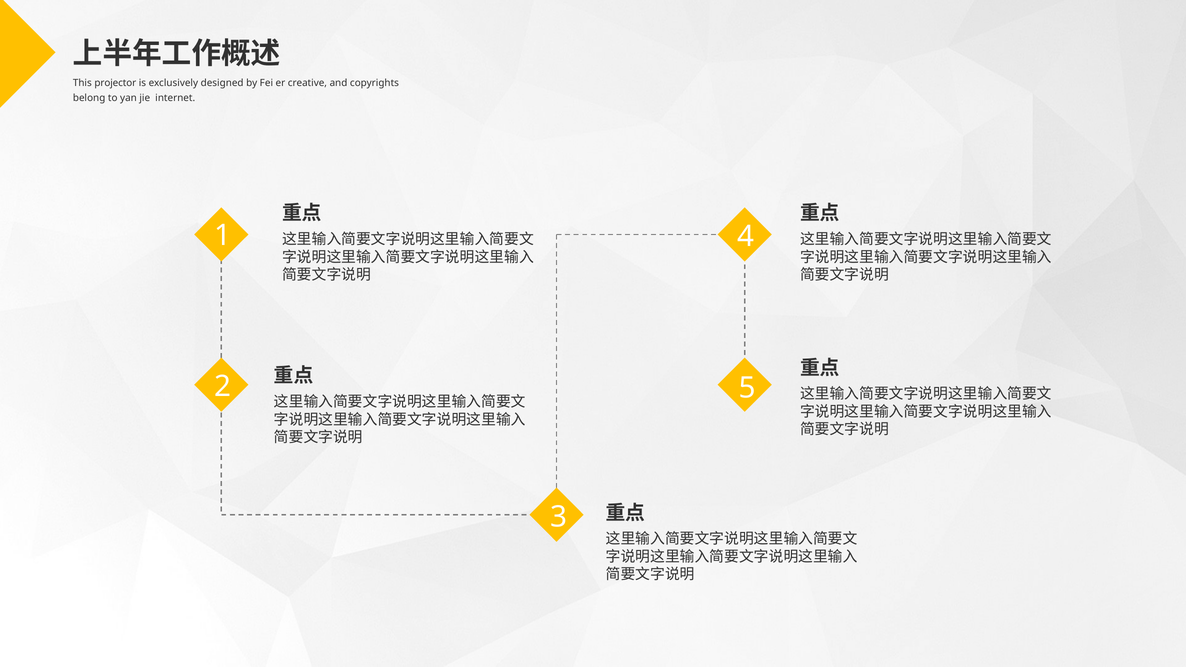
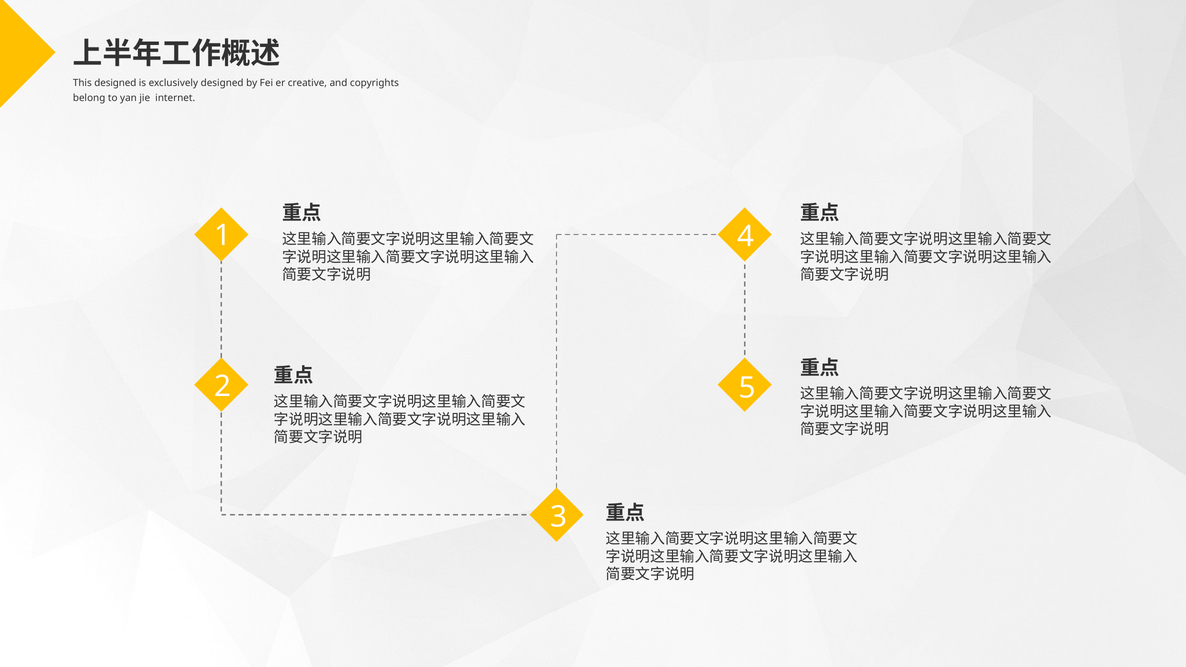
This projector: projector -> designed (115, 83)
